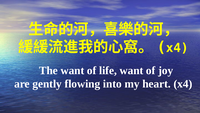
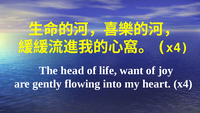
The want: want -> head (72, 70)
